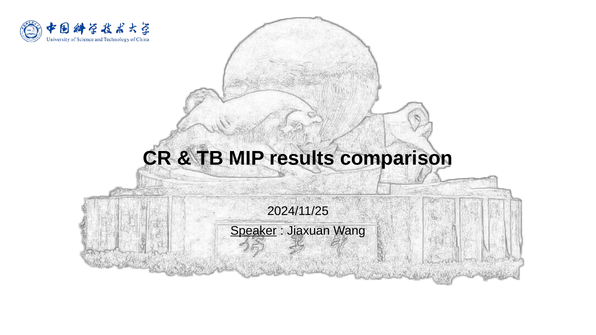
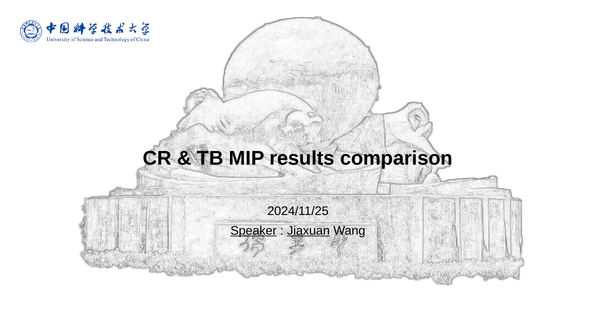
Jiaxuan underline: none -> present (308, 231)
